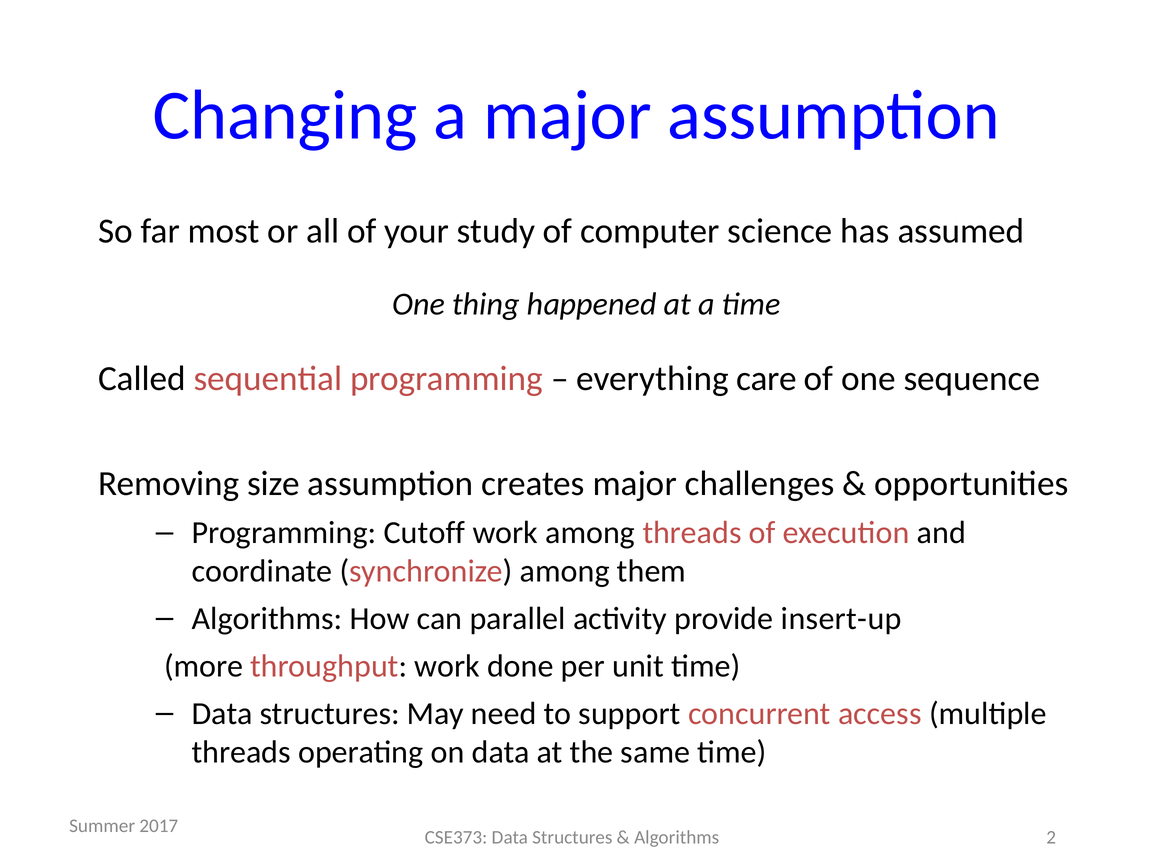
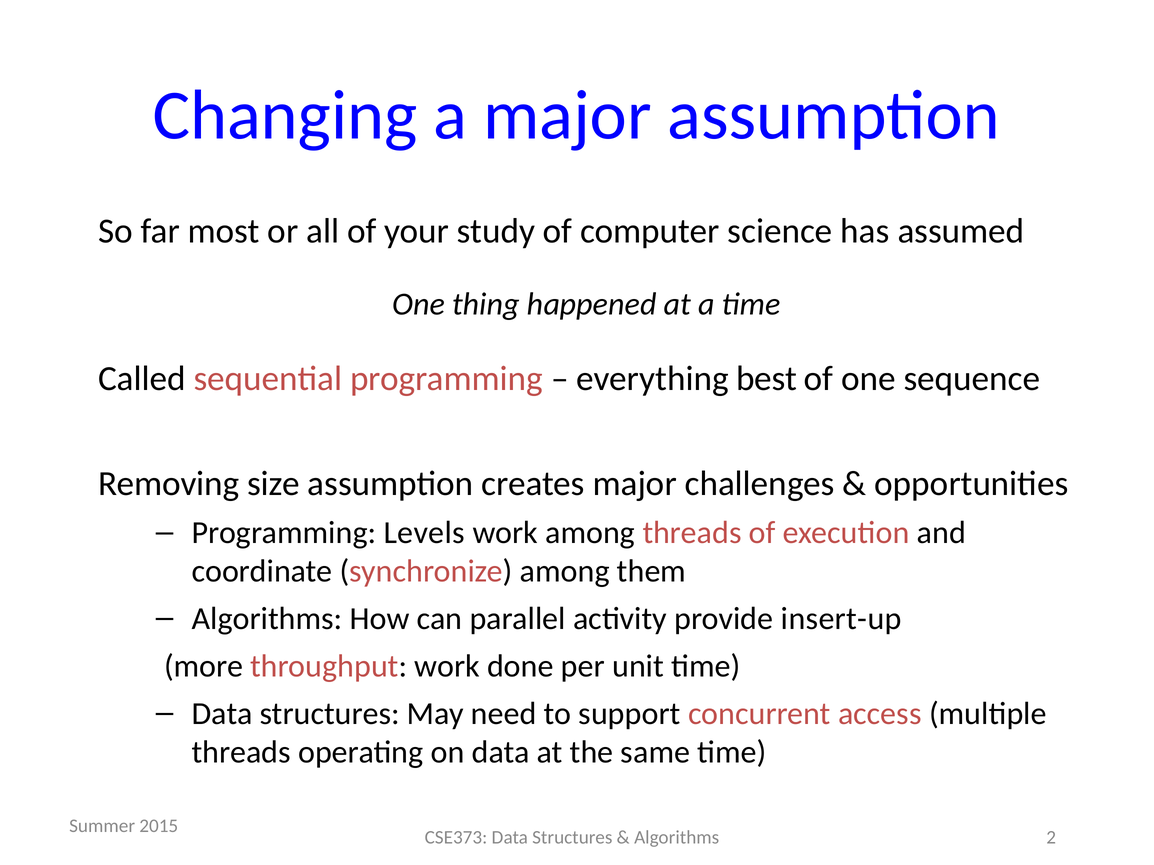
care: care -> best (767, 379)
Cutoff: Cutoff -> Levels (424, 533)
2017: 2017 -> 2015 (159, 827)
